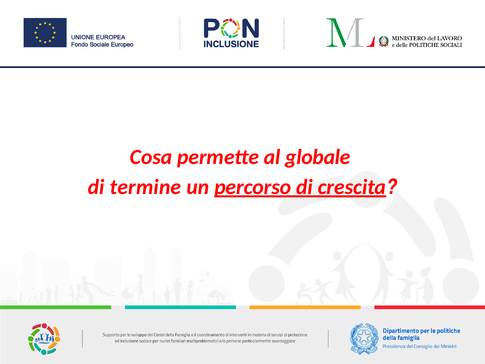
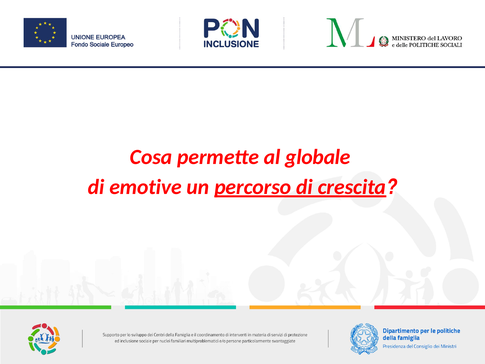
termine: termine -> emotive (146, 187)
